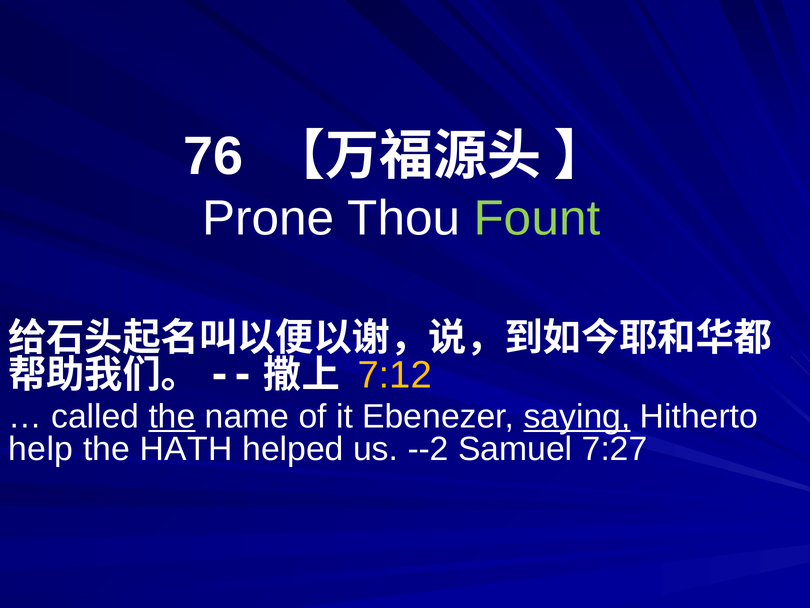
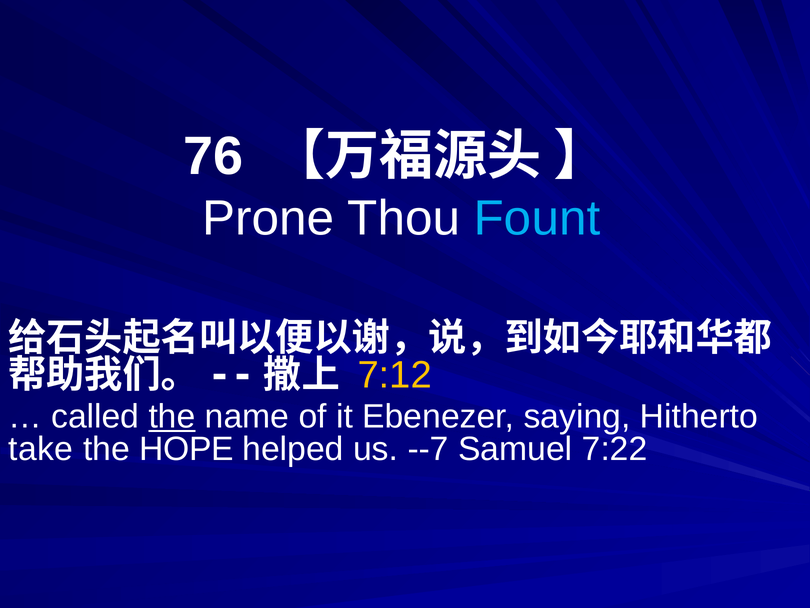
Fount colour: light green -> light blue (537, 218)
saying underline: present -> none (577, 416)
help: help -> take (41, 449)
HATH: HATH -> HOPE (186, 449)
--2: --2 -> --7 (428, 449)
7:27: 7:27 -> 7:22 (615, 449)
